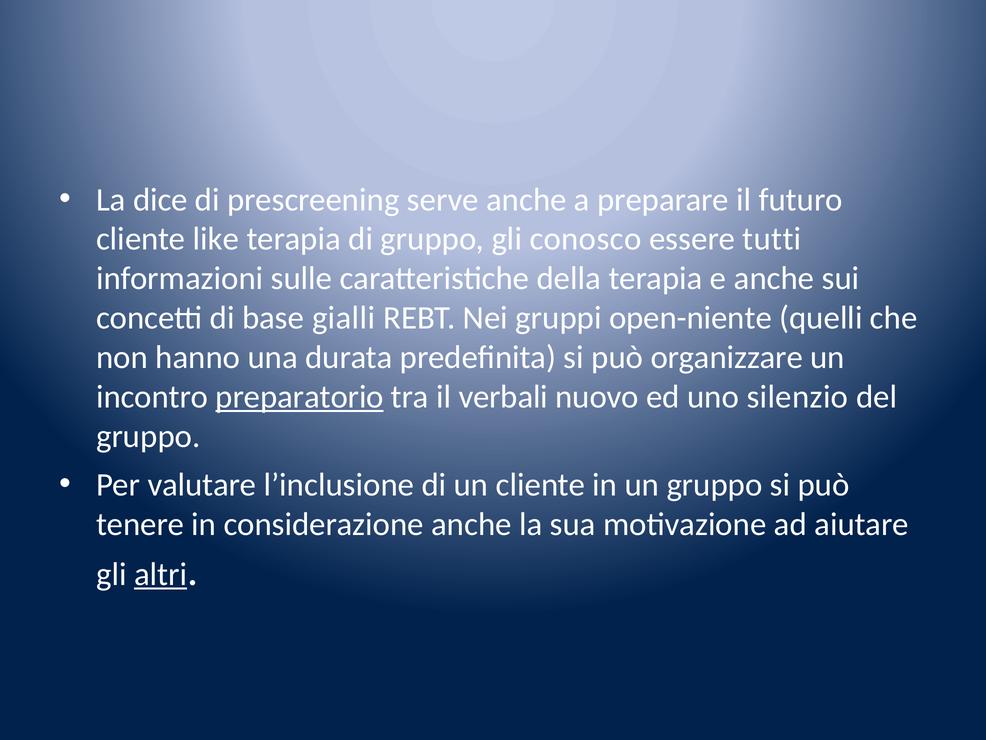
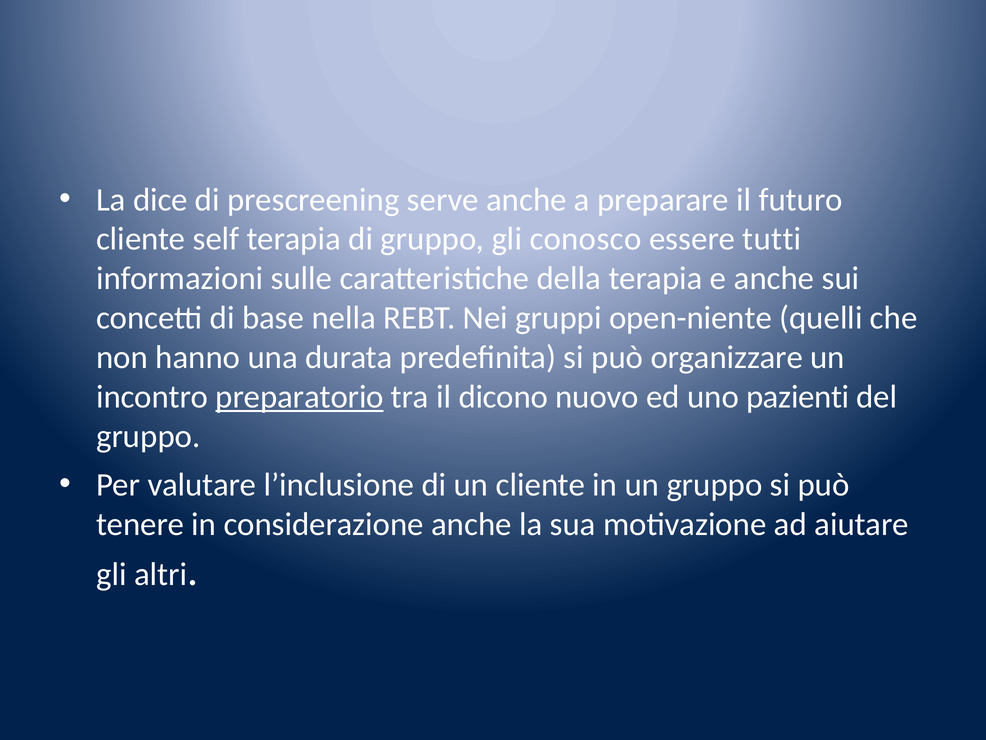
like: like -> self (216, 239)
gialli: gialli -> nella (344, 318)
verbali: verbali -> dicono (503, 397)
silenzio: silenzio -> pazienti (798, 397)
altri underline: present -> none (161, 574)
